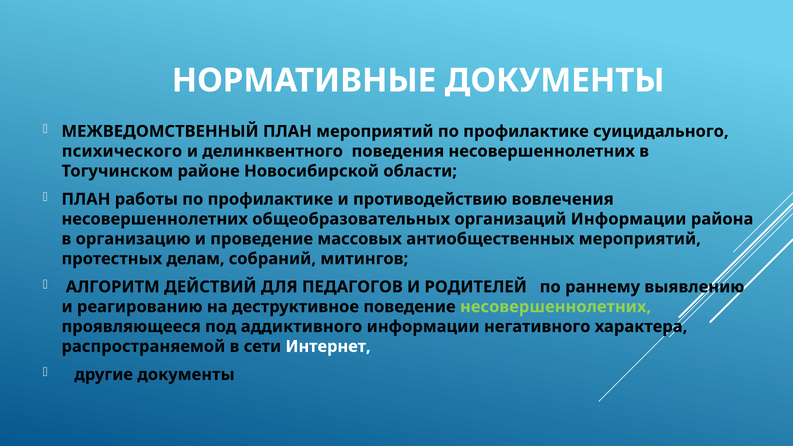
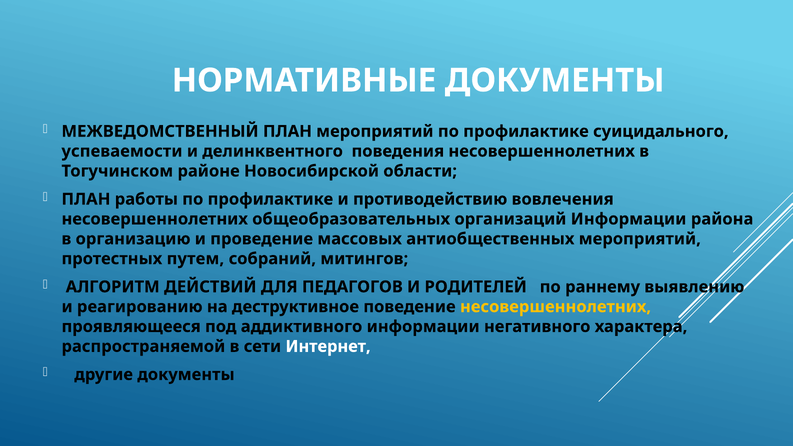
психического: психического -> успеваемости (122, 151)
делам: делам -> путем (195, 259)
несовершеннолетних colour: light green -> yellow (556, 307)
